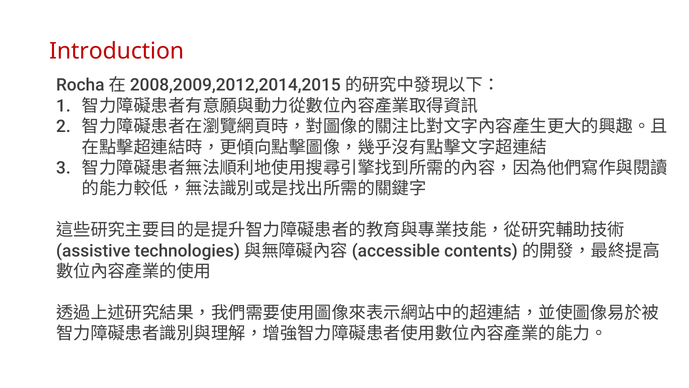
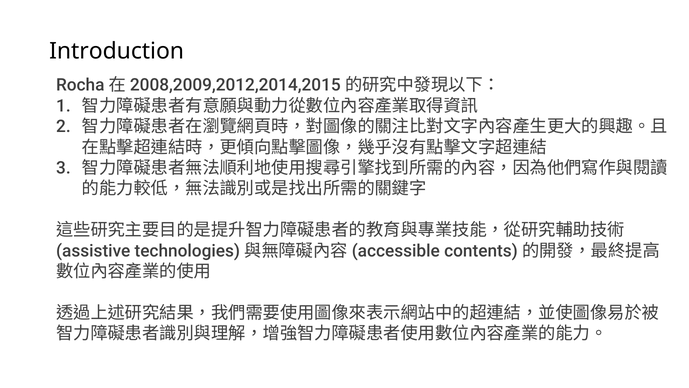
Introduction colour: red -> black (117, 51)
